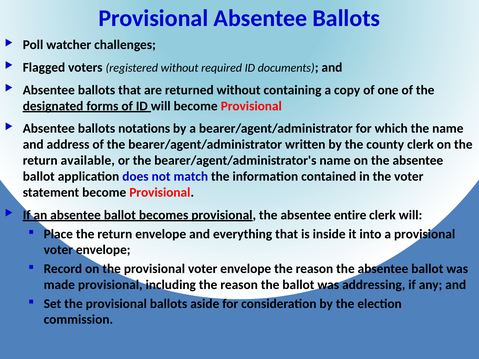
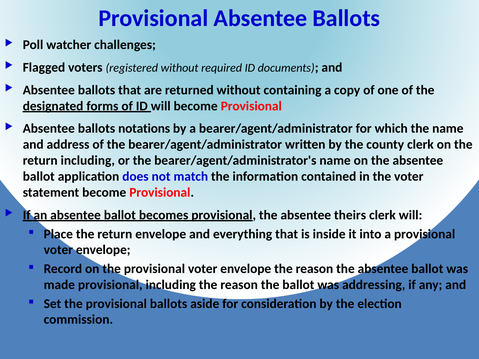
return available: available -> including (88, 161)
entire: entire -> theirs (350, 215)
